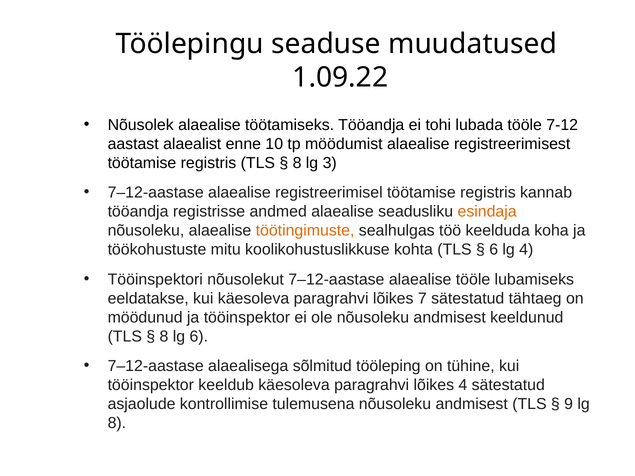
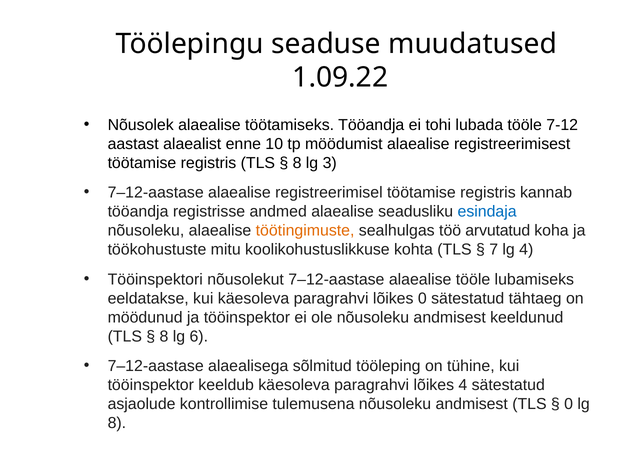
esindaja colour: orange -> blue (487, 212)
keelduda: keelduda -> arvutatud (498, 231)
6: 6 -> 7 (494, 250)
lõikes 7: 7 -> 0 (422, 299)
9: 9 -> 0 (569, 404)
